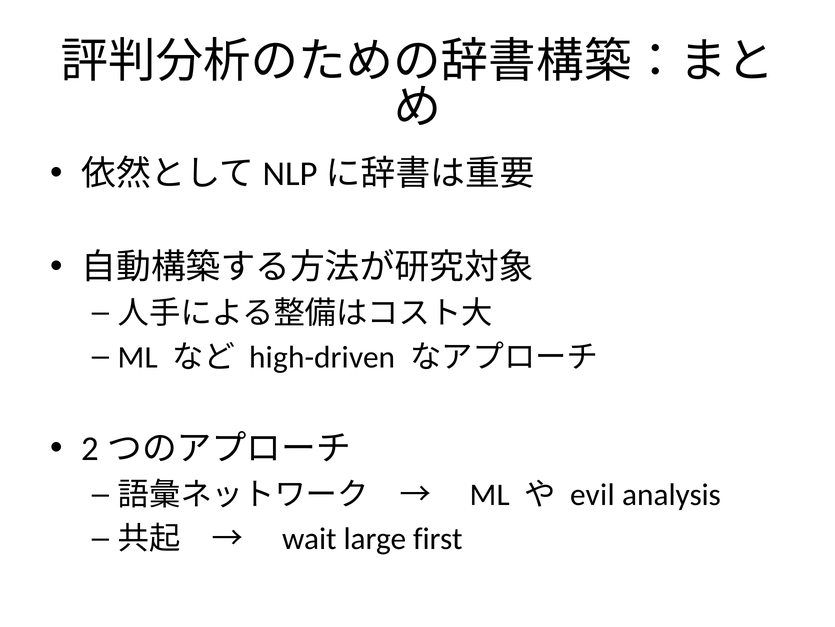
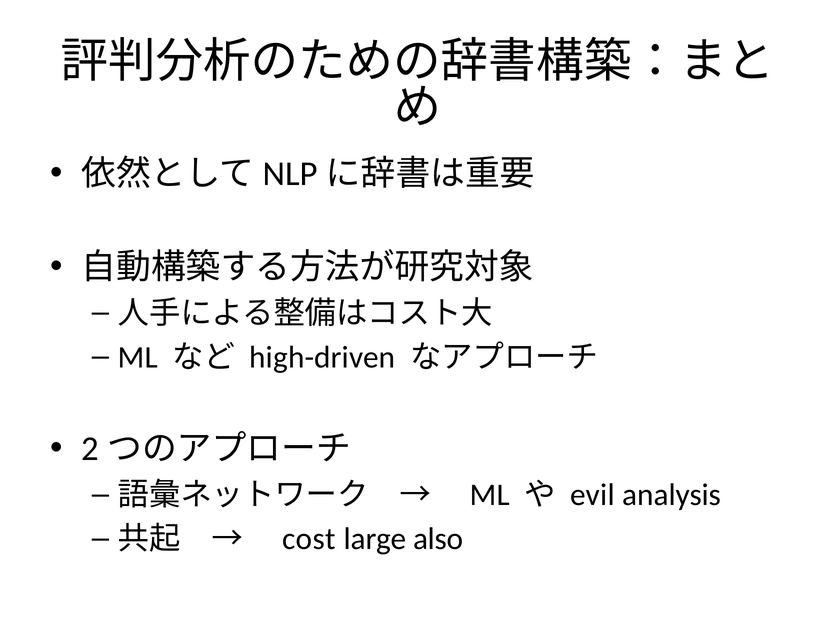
wait: wait -> cost (309, 538)
first: first -> also (438, 538)
